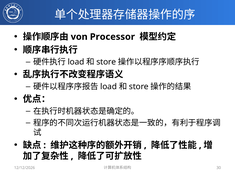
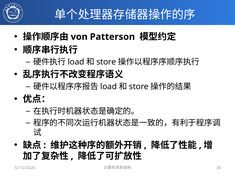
Processor: Processor -> Patterson (112, 37)
